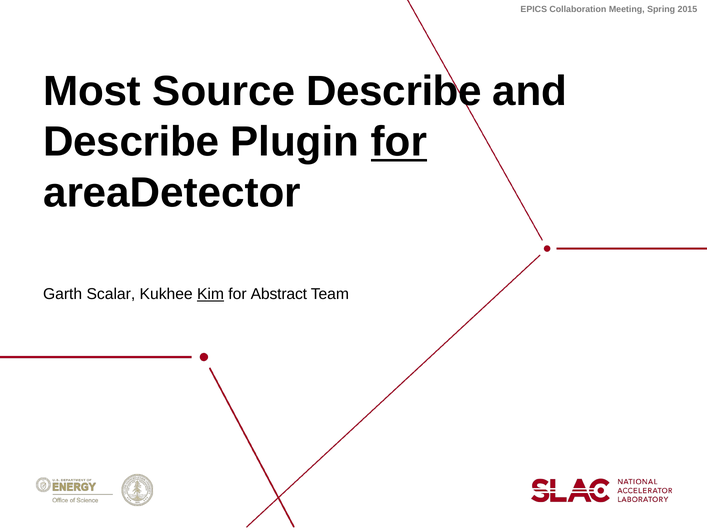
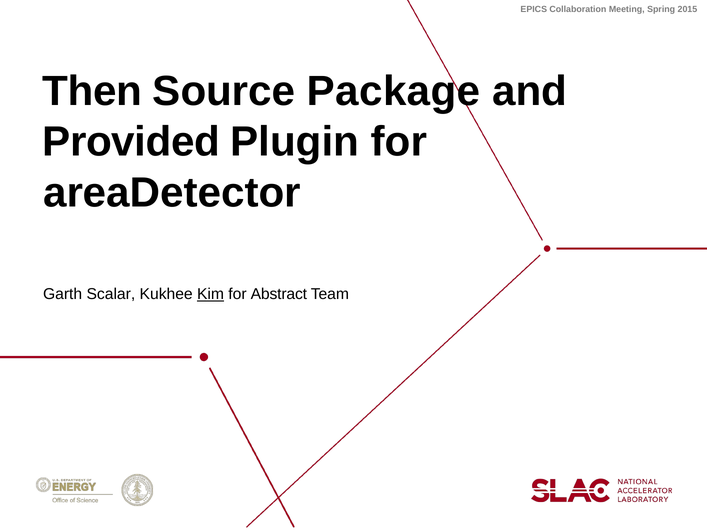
Most: Most -> Then (92, 91)
Source Describe: Describe -> Package (394, 91)
Describe: Describe -> Provided (131, 142)
for underline: present -> none (399, 142)
